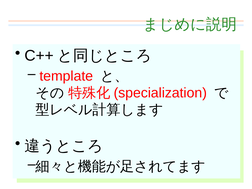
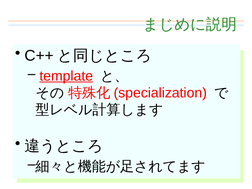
template underline: none -> present (66, 76)
